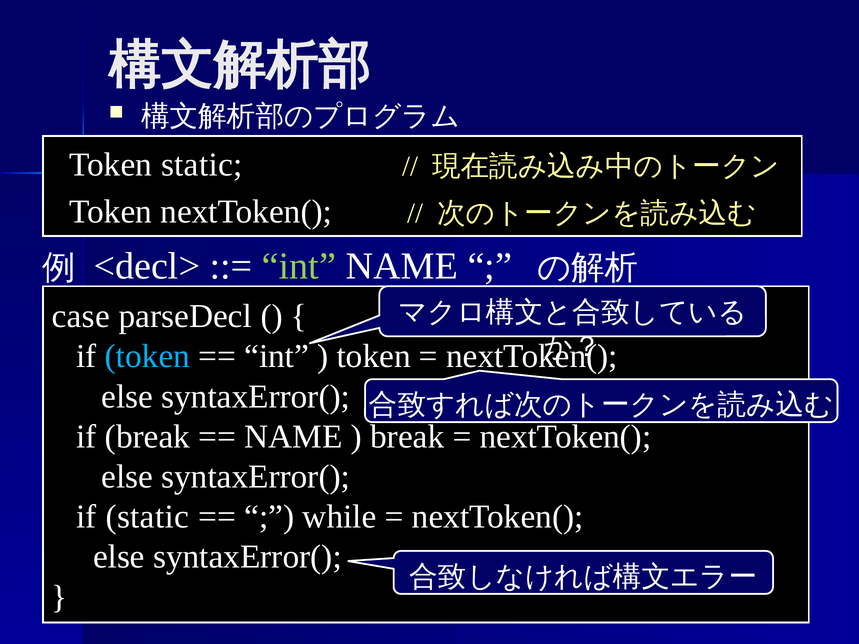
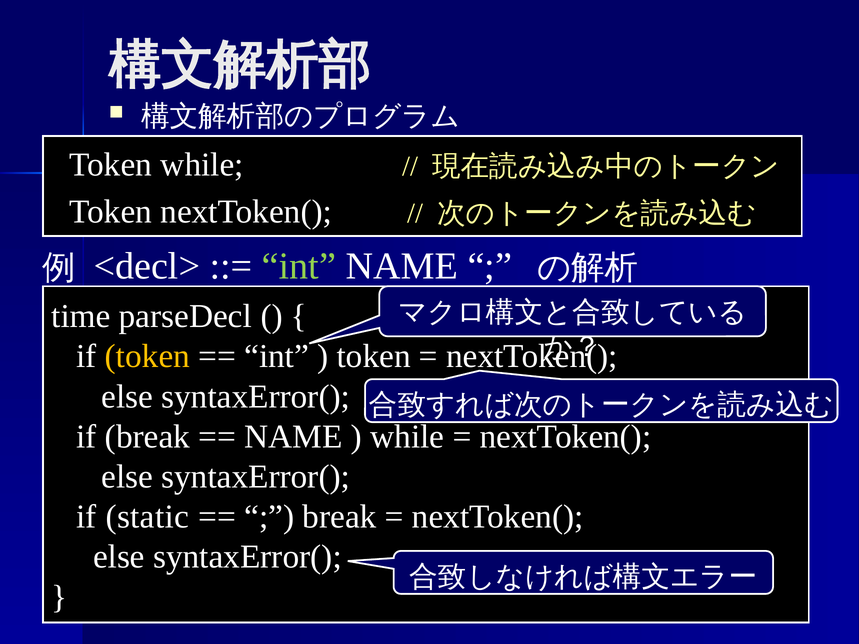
Token static: static -> while (202, 165)
case: case -> time (81, 316)
token colour: light blue -> yellow (147, 357)
break: break -> while (407, 437)
while: while -> break (339, 517)
